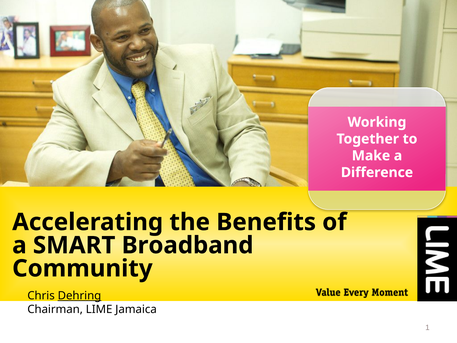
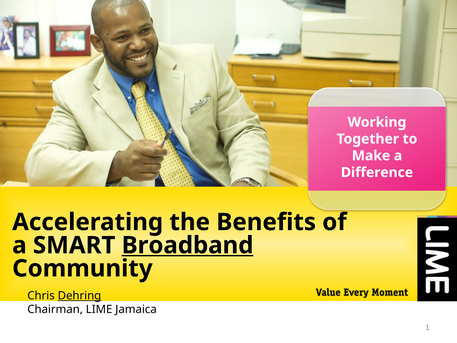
Broadband underline: none -> present (188, 245)
